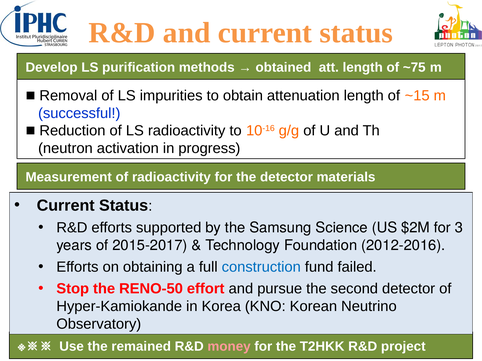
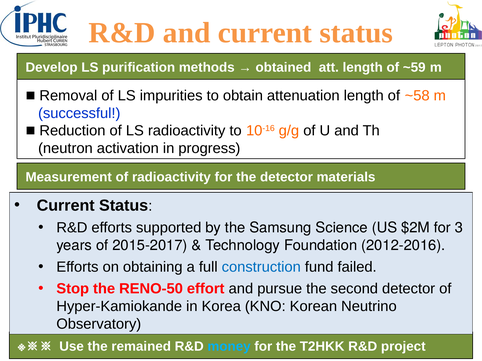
~75: ~75 -> ~59 (414, 68)
~15: ~15 -> ~58 (417, 96)
money colour: pink -> light blue (229, 347)
